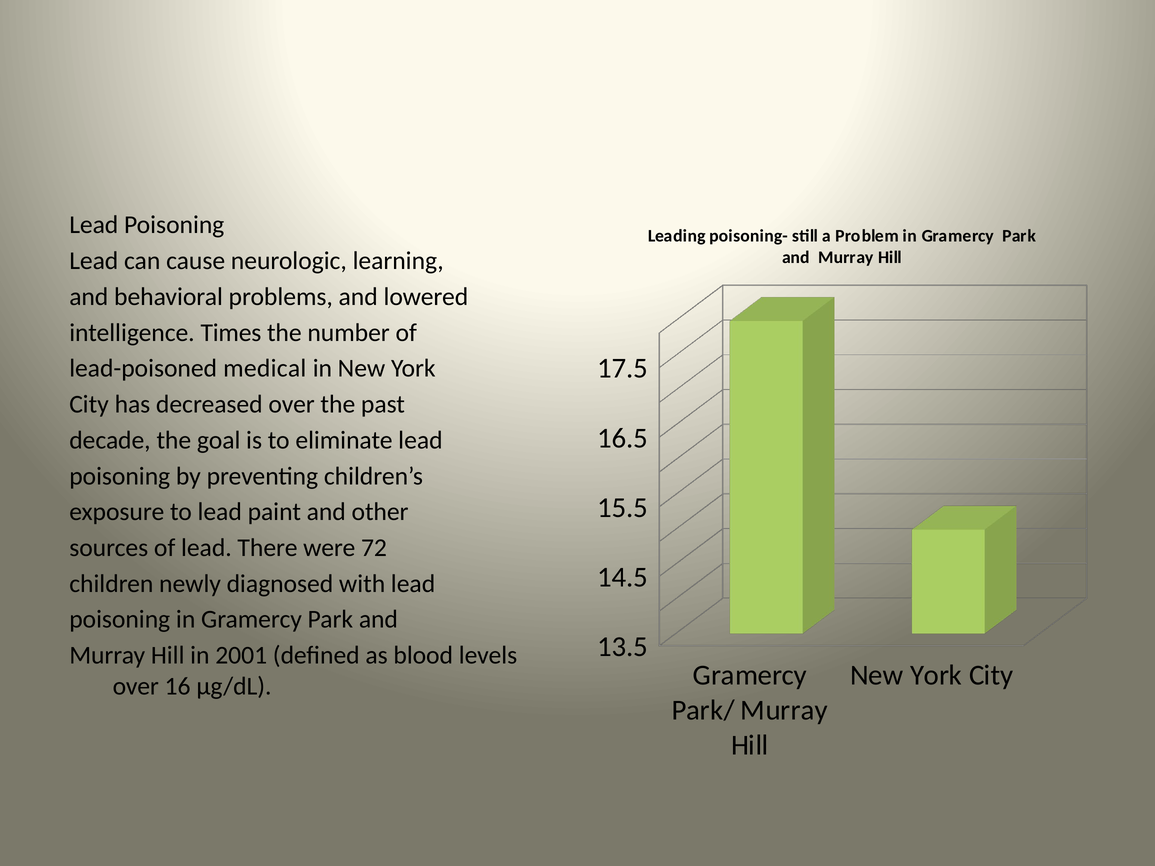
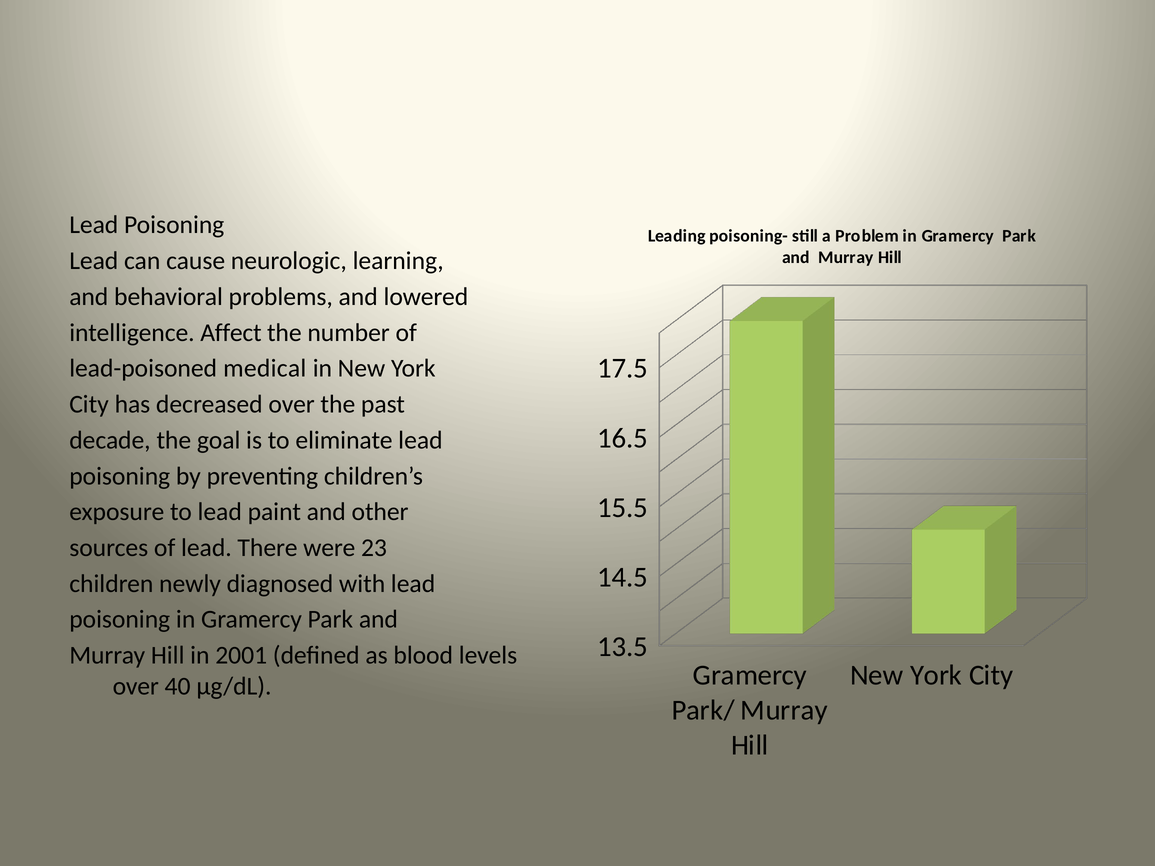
Times: Times -> Affect (231, 333)
72: 72 -> 23 (374, 548)
16: 16 -> 40 (178, 686)
